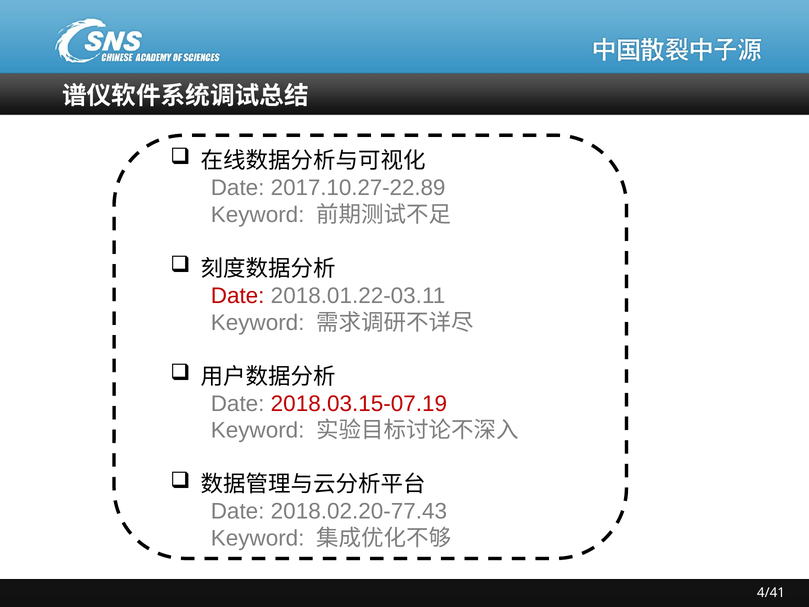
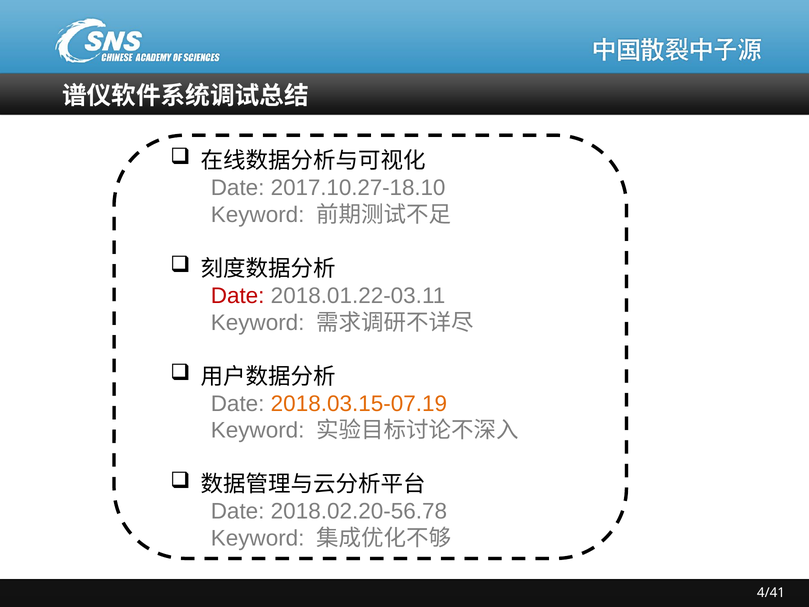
2017.10.27-22.89: 2017.10.27-22.89 -> 2017.10.27-18.10 (358, 188)
2018.03.15-07.19 colour: red -> orange (359, 403)
2018.02.20-77.43: 2018.02.20-77.43 -> 2018.02.20-56.78 (359, 511)
